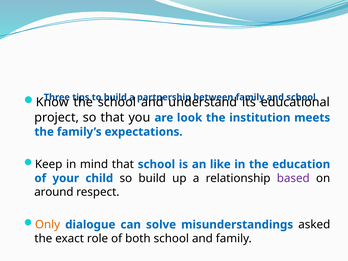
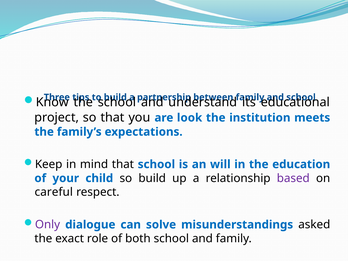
like: like -> will (220, 164)
around: around -> careful (54, 192)
Only colour: orange -> purple (48, 225)
